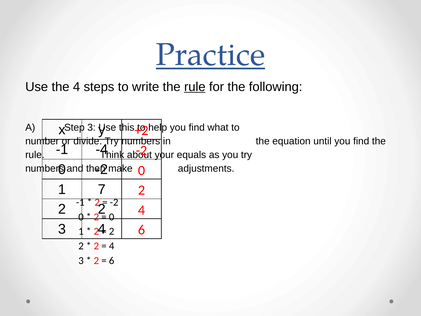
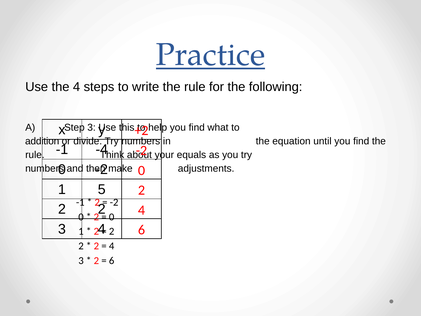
rule underline: present -> none (195, 87)
number: number -> addition (42, 141)
7: 7 -> 5 (102, 189)
